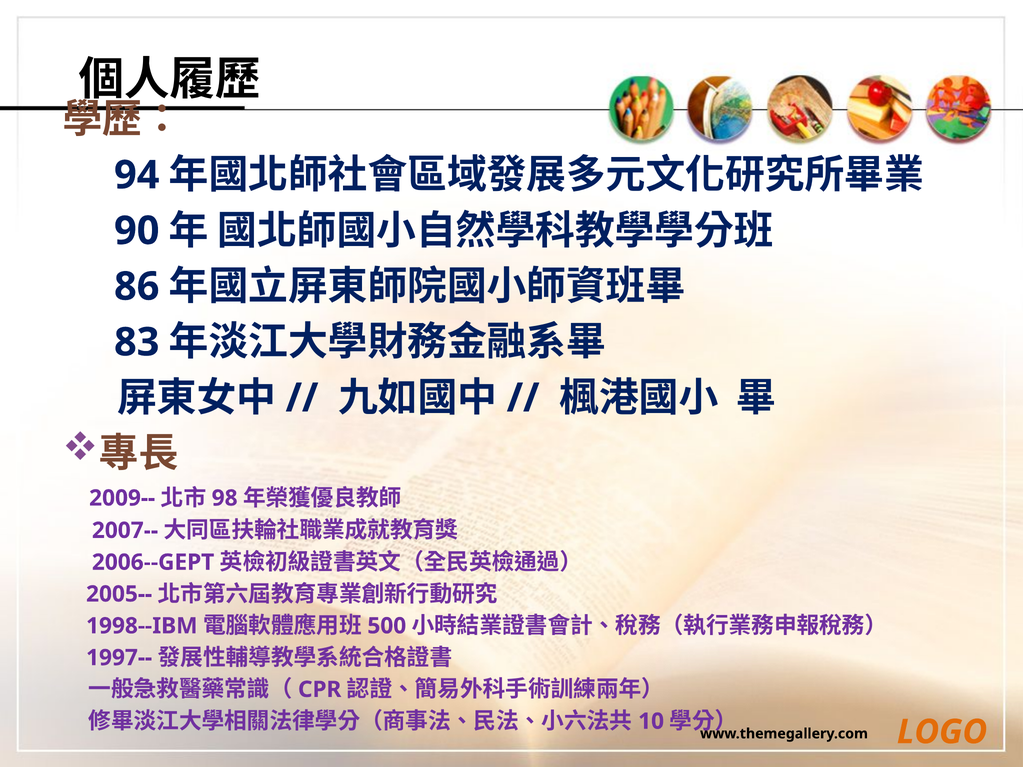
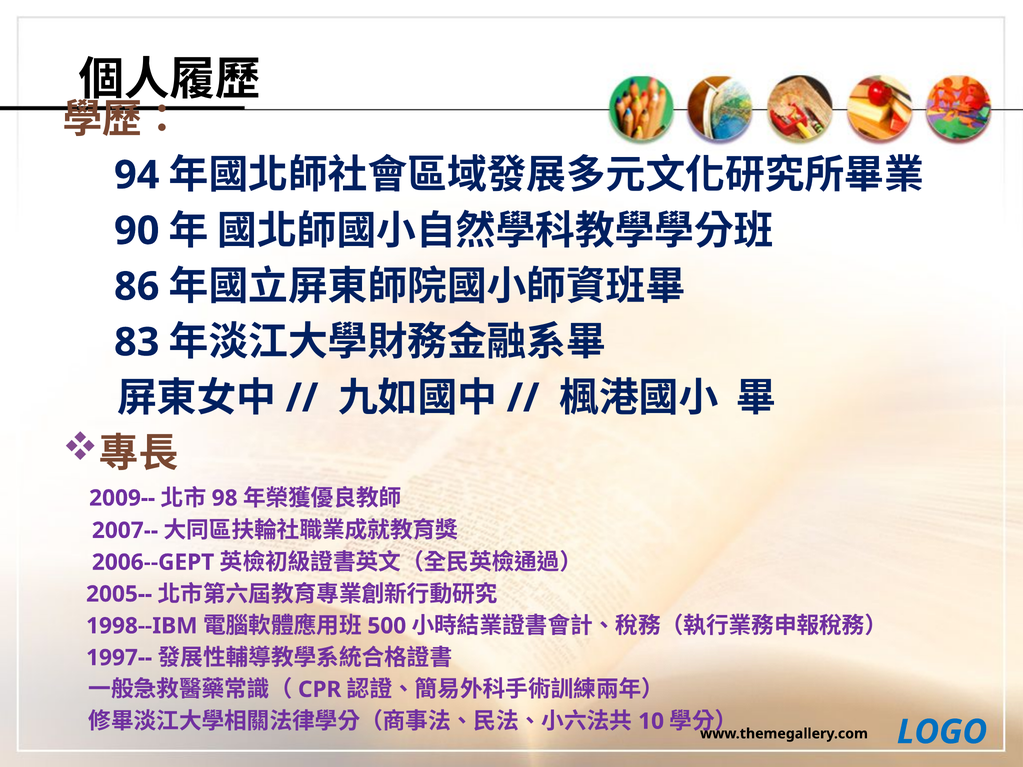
LOGO colour: orange -> blue (942, 732)
